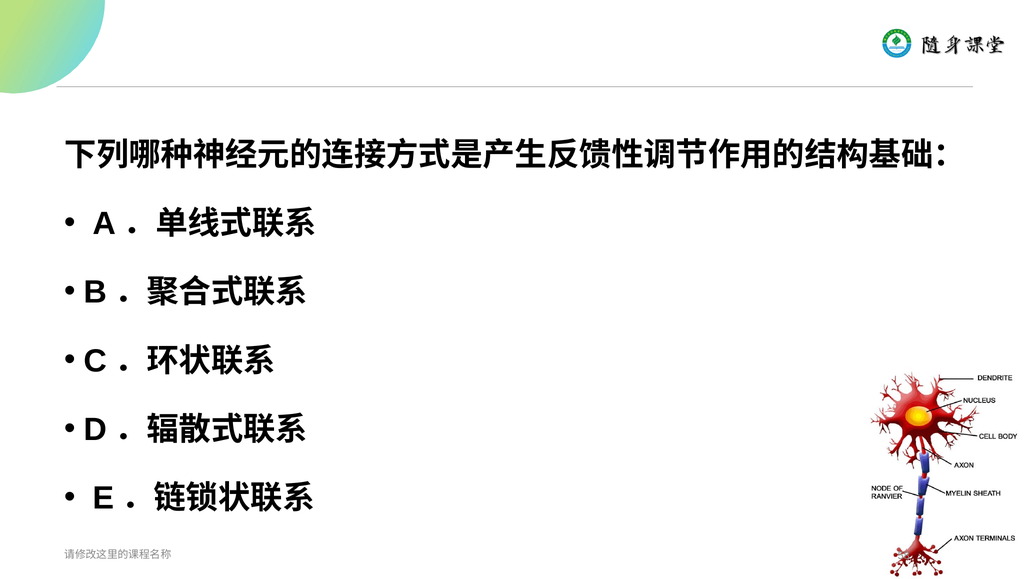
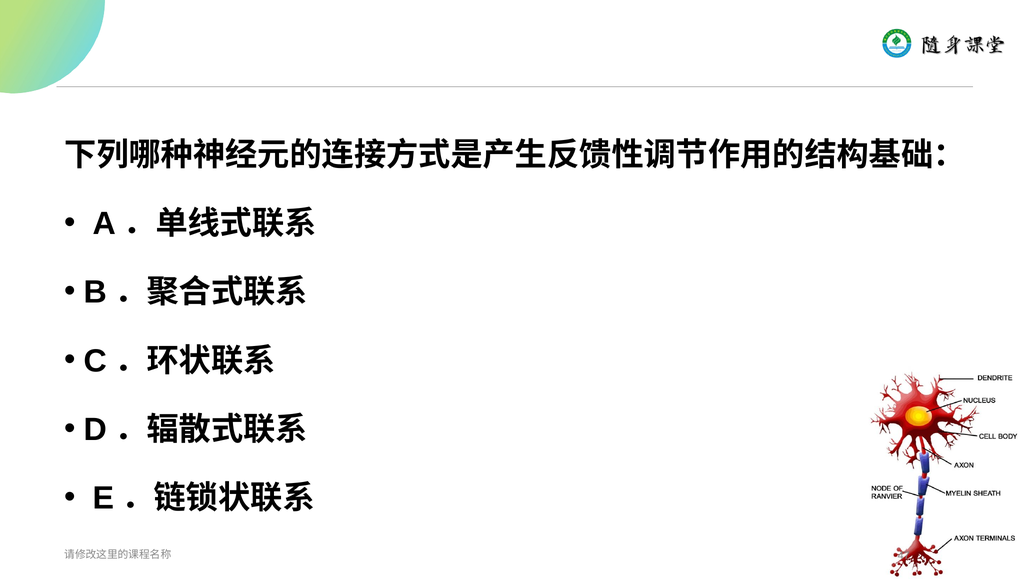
58: 58 -> 47 (904, 556)
